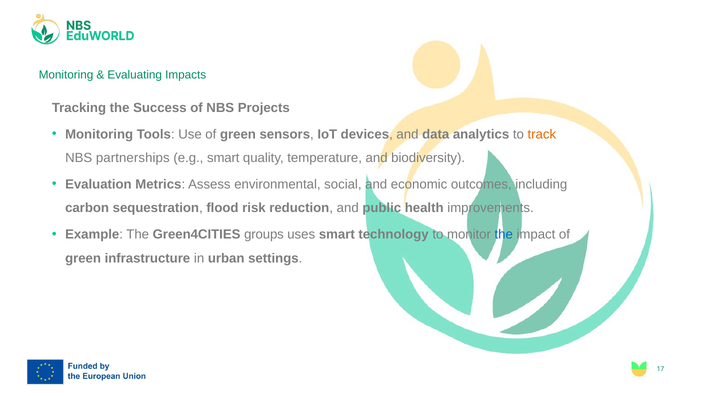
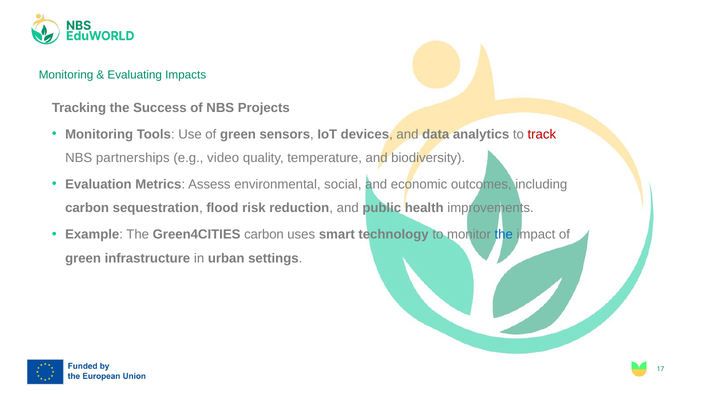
track colour: orange -> red (542, 134)
e.g smart: smart -> video (223, 158)
Green4CITIES groups: groups -> carbon (264, 234)
